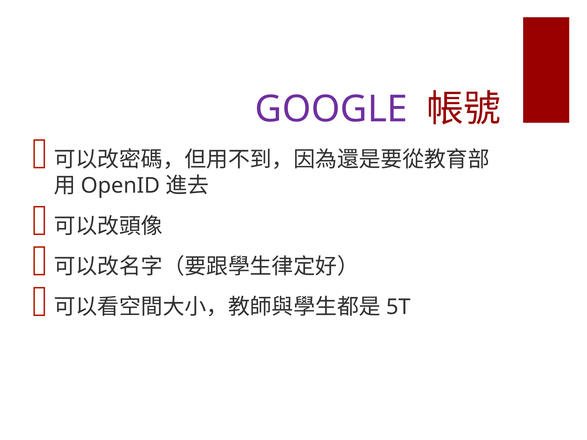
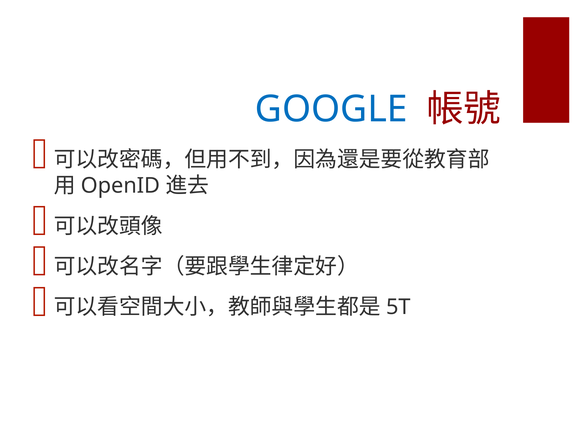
GOOGLE colour: purple -> blue (331, 109)
